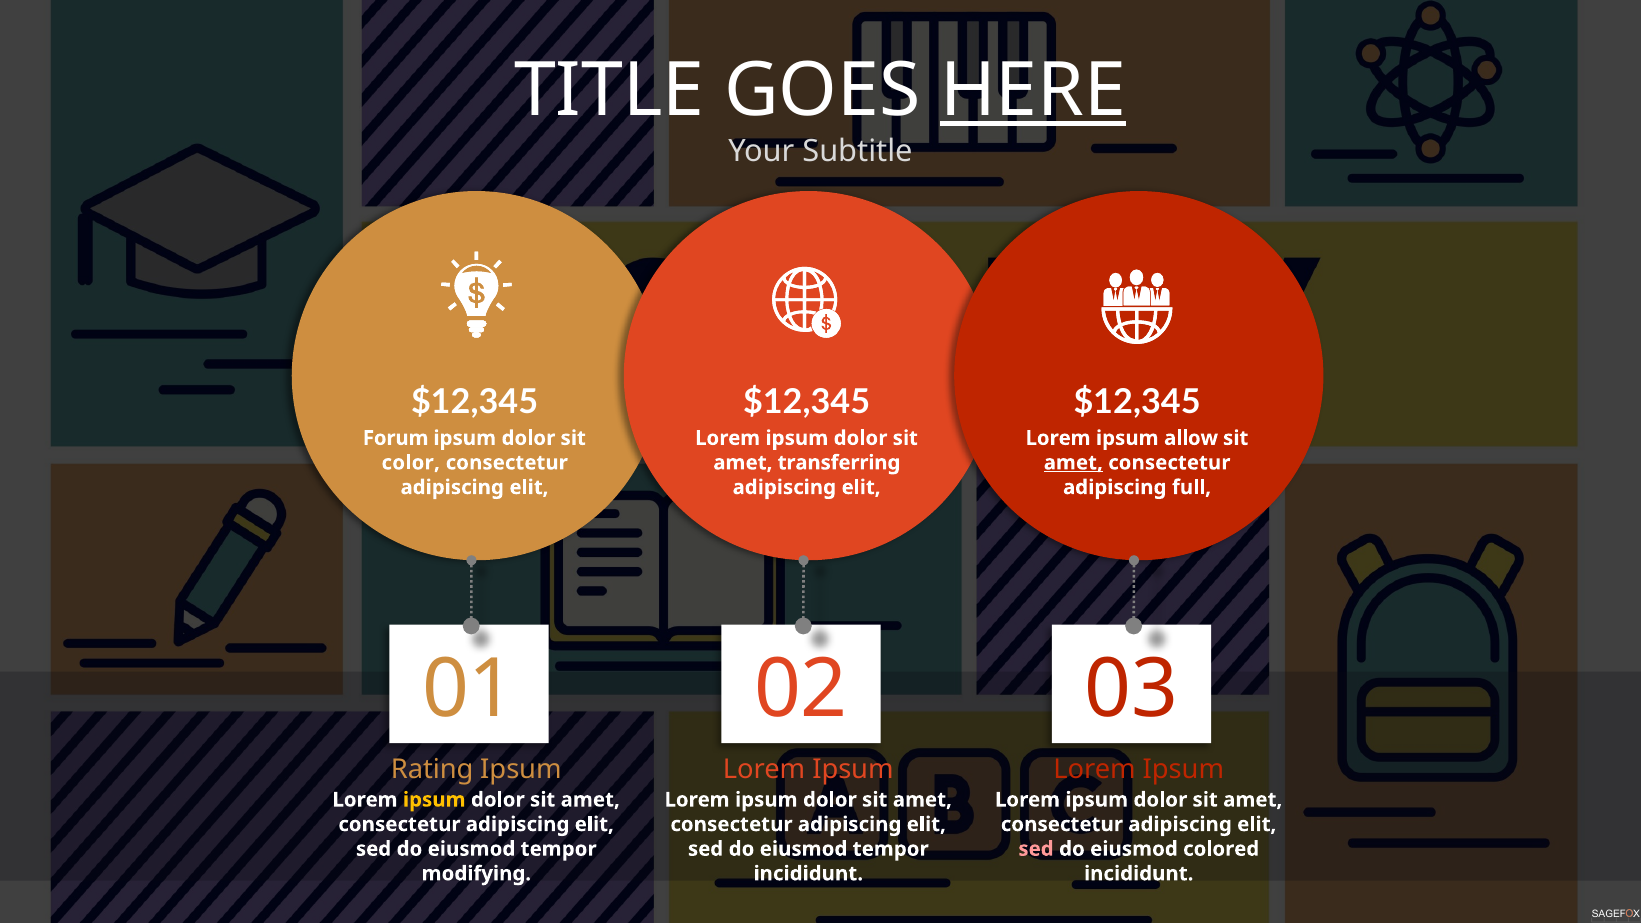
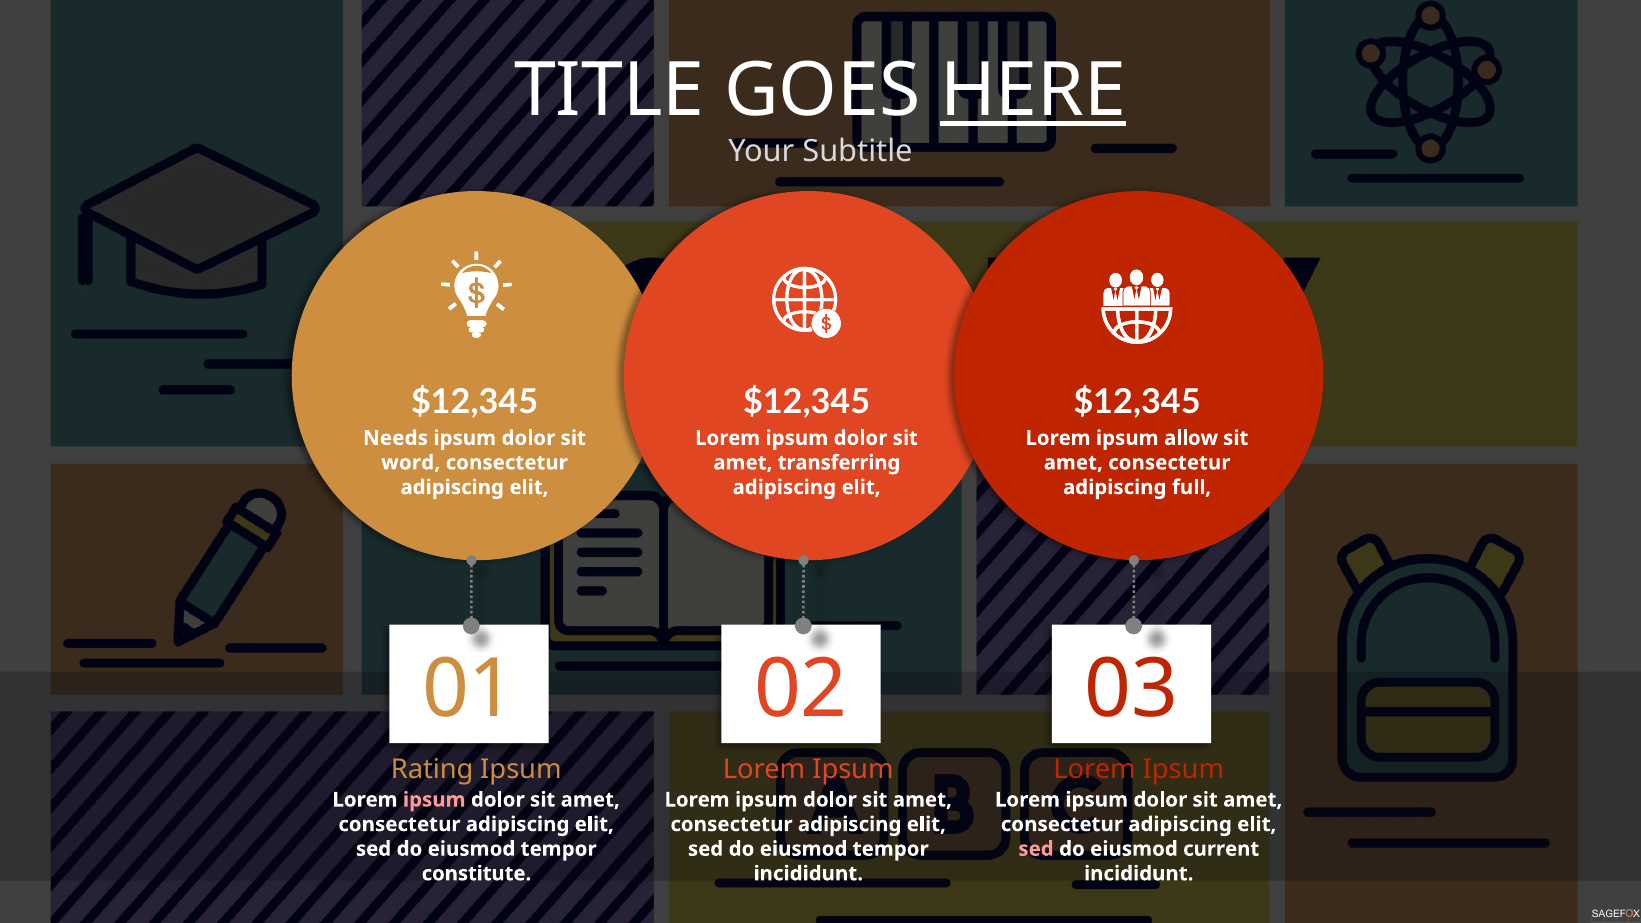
Forum: Forum -> Needs (395, 438)
color: color -> word (411, 463)
amet underline: present -> none (1073, 463)
ipsum colour: yellow -> pink (434, 800)
colored: colored -> current (1221, 849)
modifying: modifying -> constitute (476, 874)
